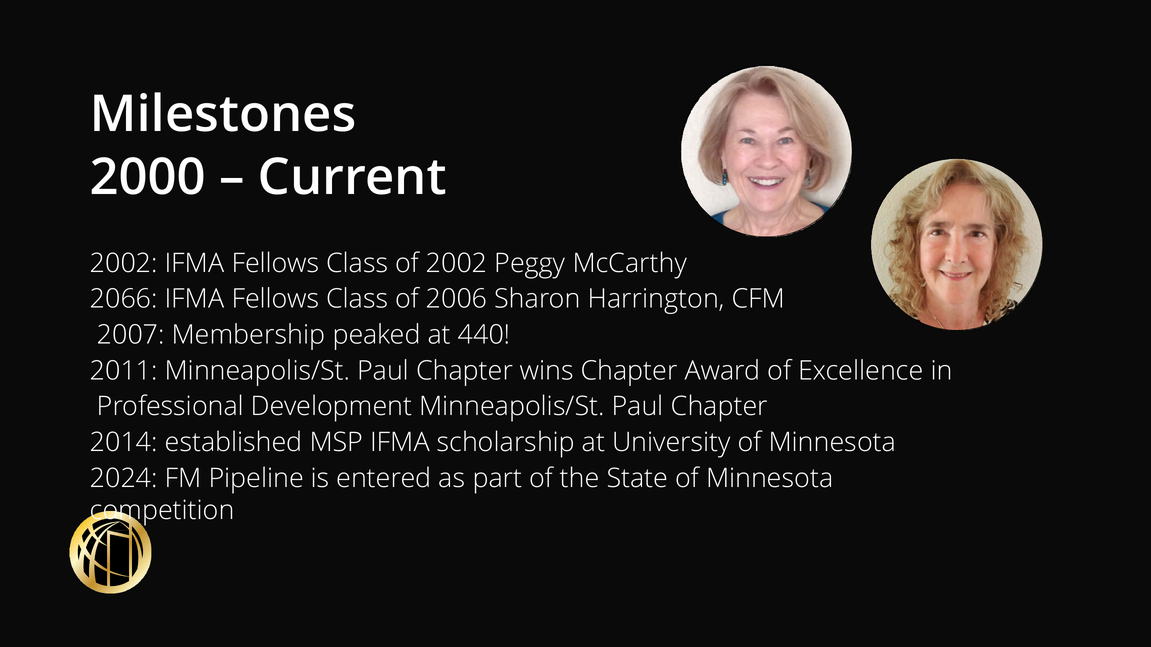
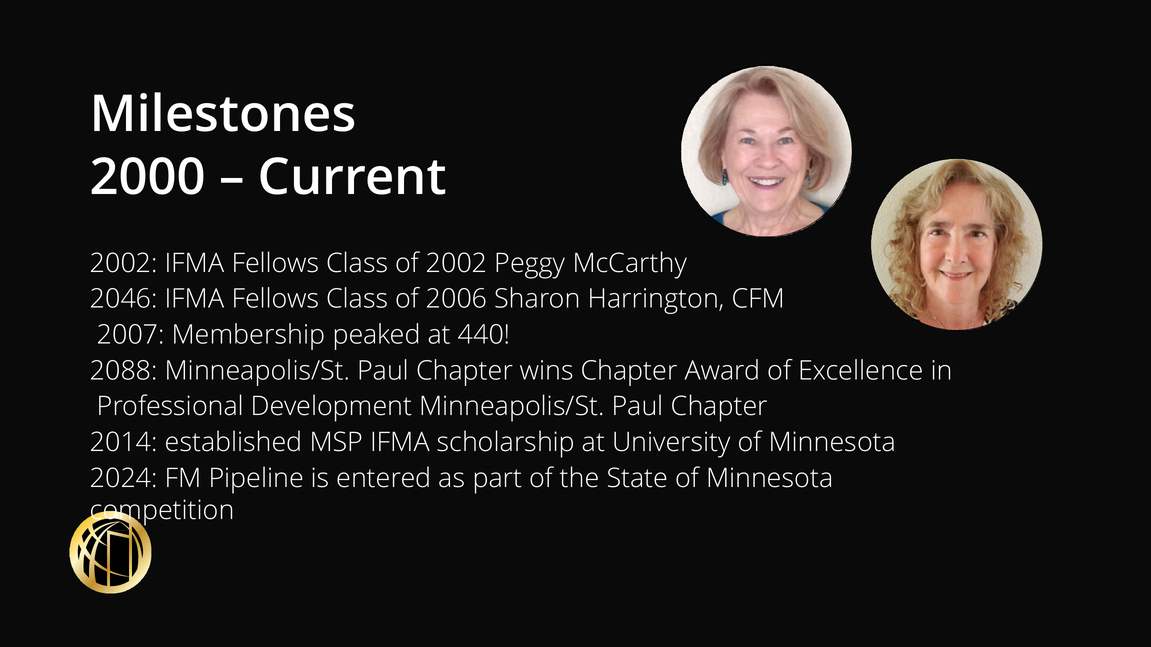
2066: 2066 -> 2046 (124, 299)
2011: 2011 -> 2088 (124, 371)
